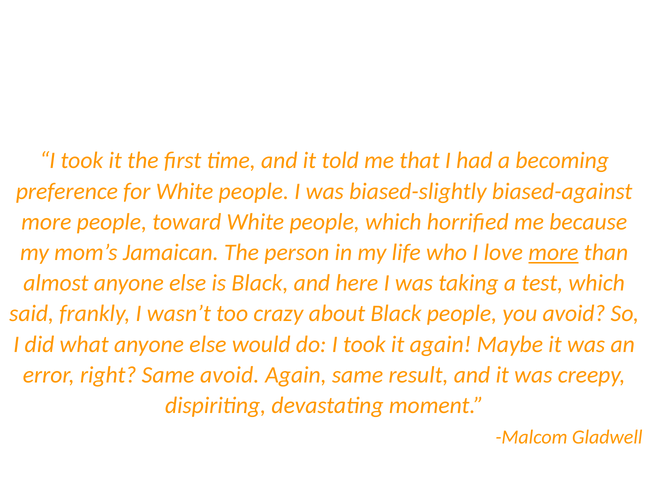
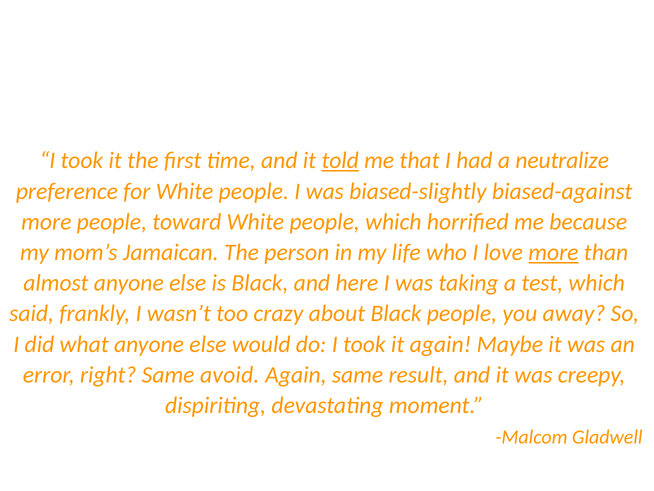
told underline: none -> present (340, 160)
becoming: becoming -> neutralize (562, 160)
you avoid: avoid -> away (574, 313)
